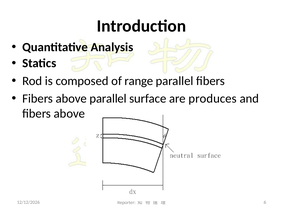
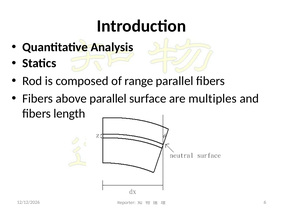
produces: produces -> multiples (213, 99)
above: above -> length (69, 114)
